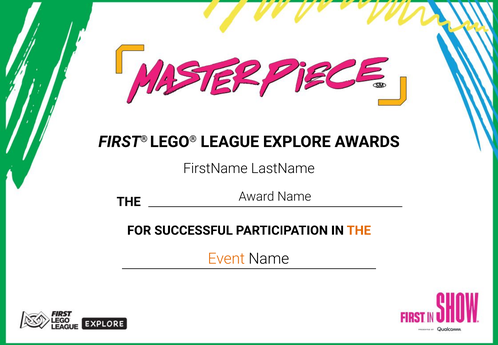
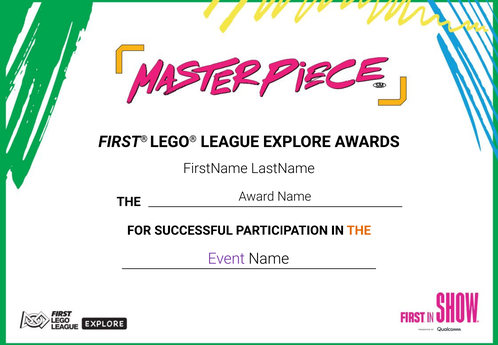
Event colour: orange -> purple (226, 259)
